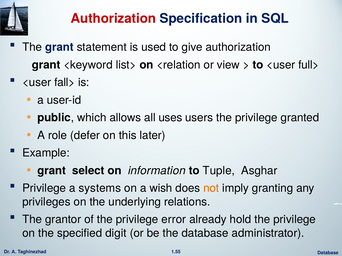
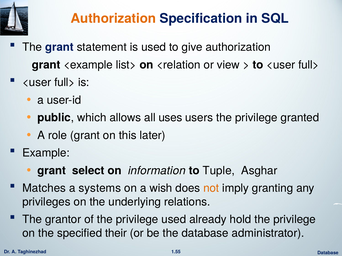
Authorization colour: red -> orange (113, 18)
<keyword: <keyword -> <example (88, 65)
fall>: fall> -> full> (65, 83)
role defer: defer -> grant (85, 136)
Privilege: Privilege -> Matches (44, 189)
privilege error: error -> used (174, 220)
digit: digit -> their (116, 234)
